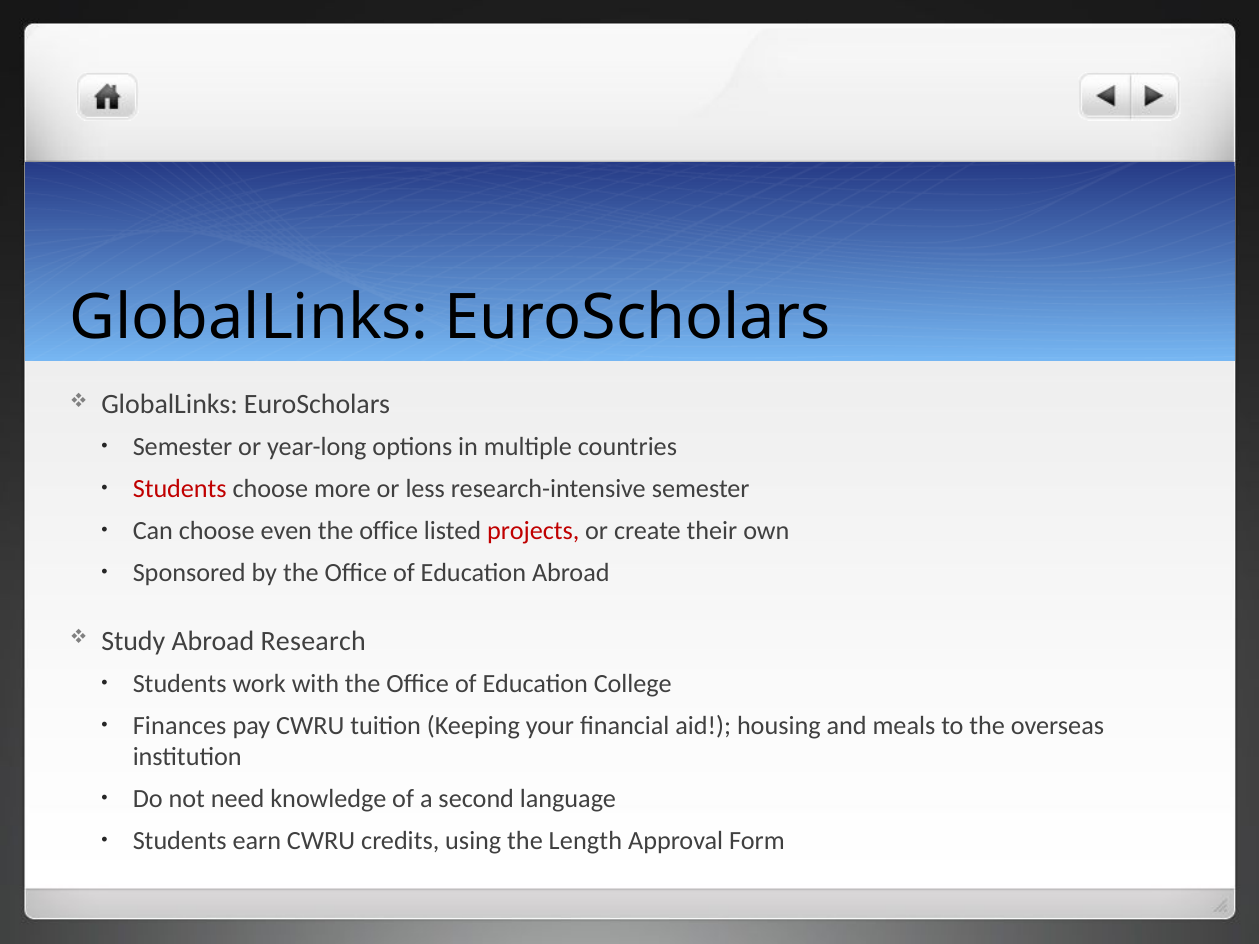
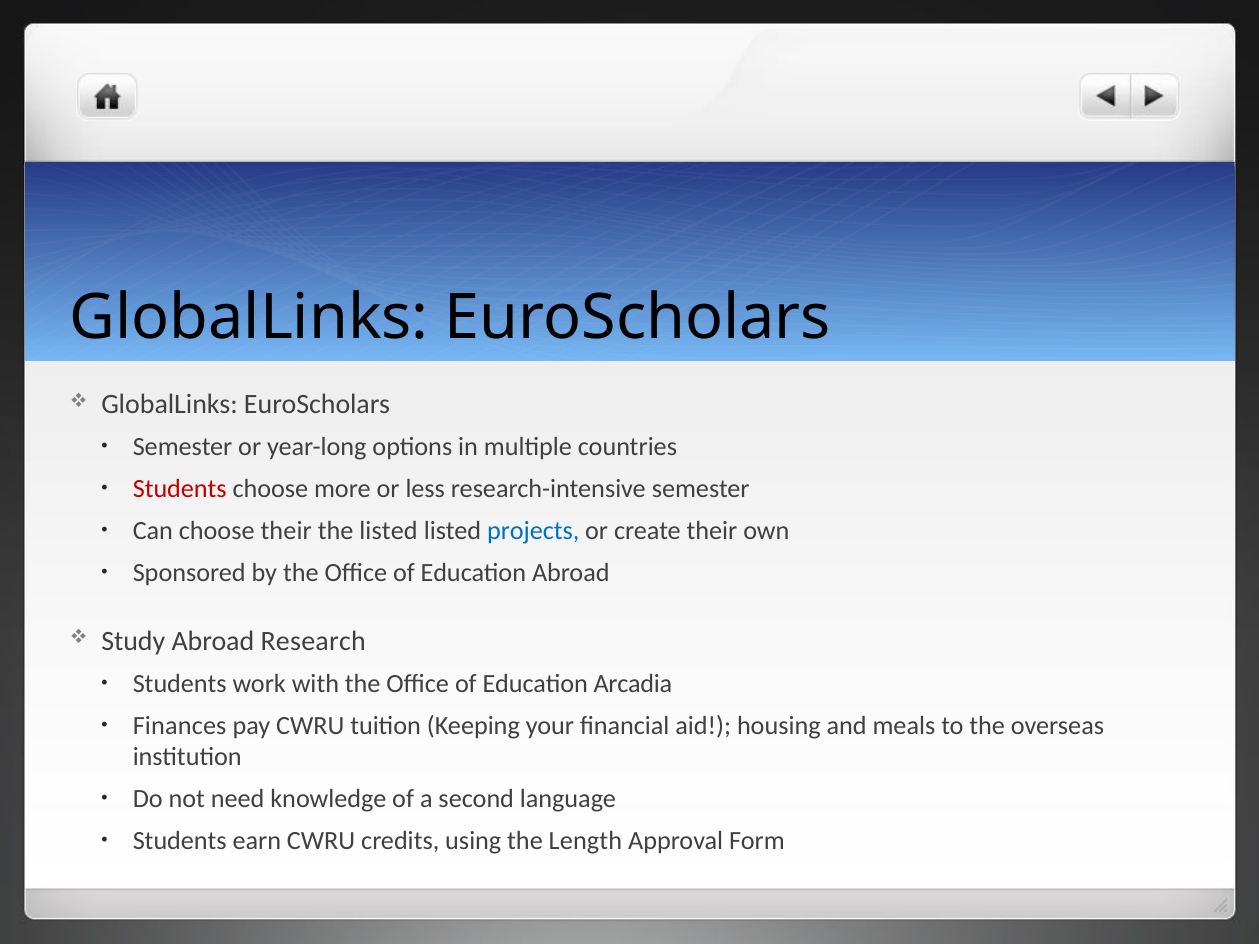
choose even: even -> their (286, 531)
office: office -> listed (389, 531)
projects colour: red -> blue (533, 531)
College: College -> Arcadia (633, 684)
